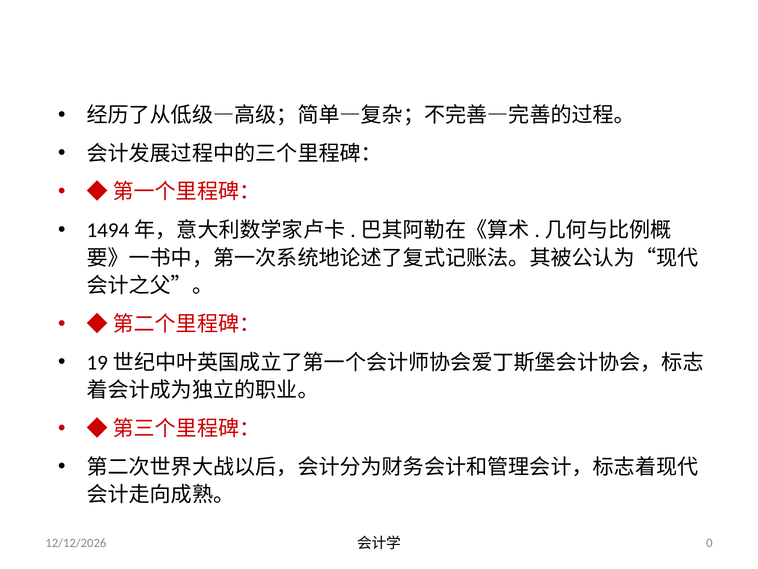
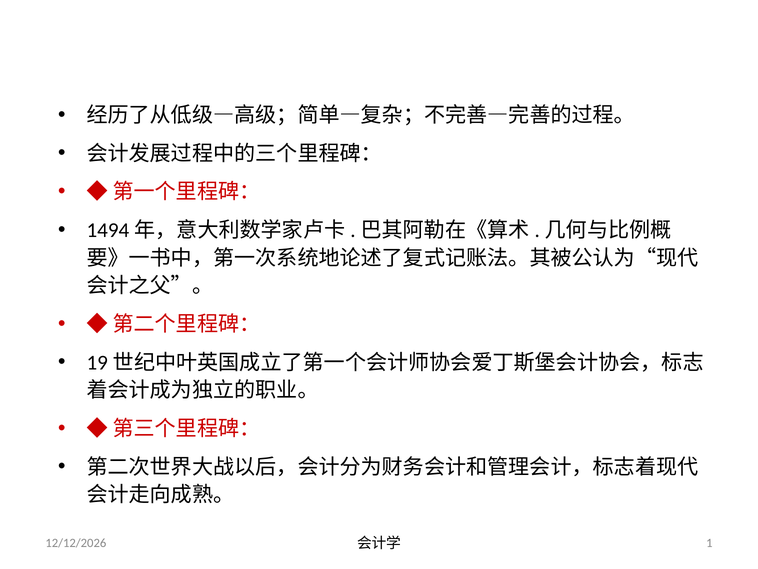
0: 0 -> 1 (709, 543)
